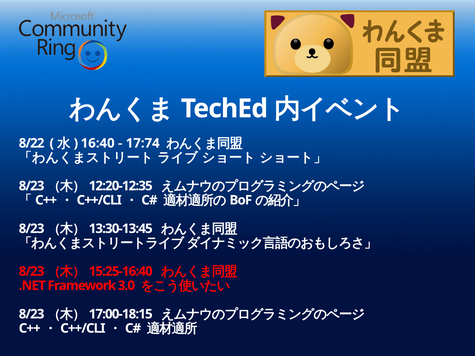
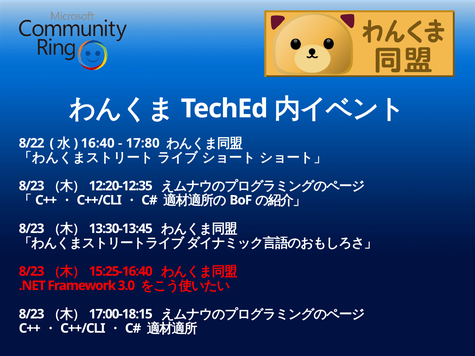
17:74: 17:74 -> 17:80 (143, 143)
